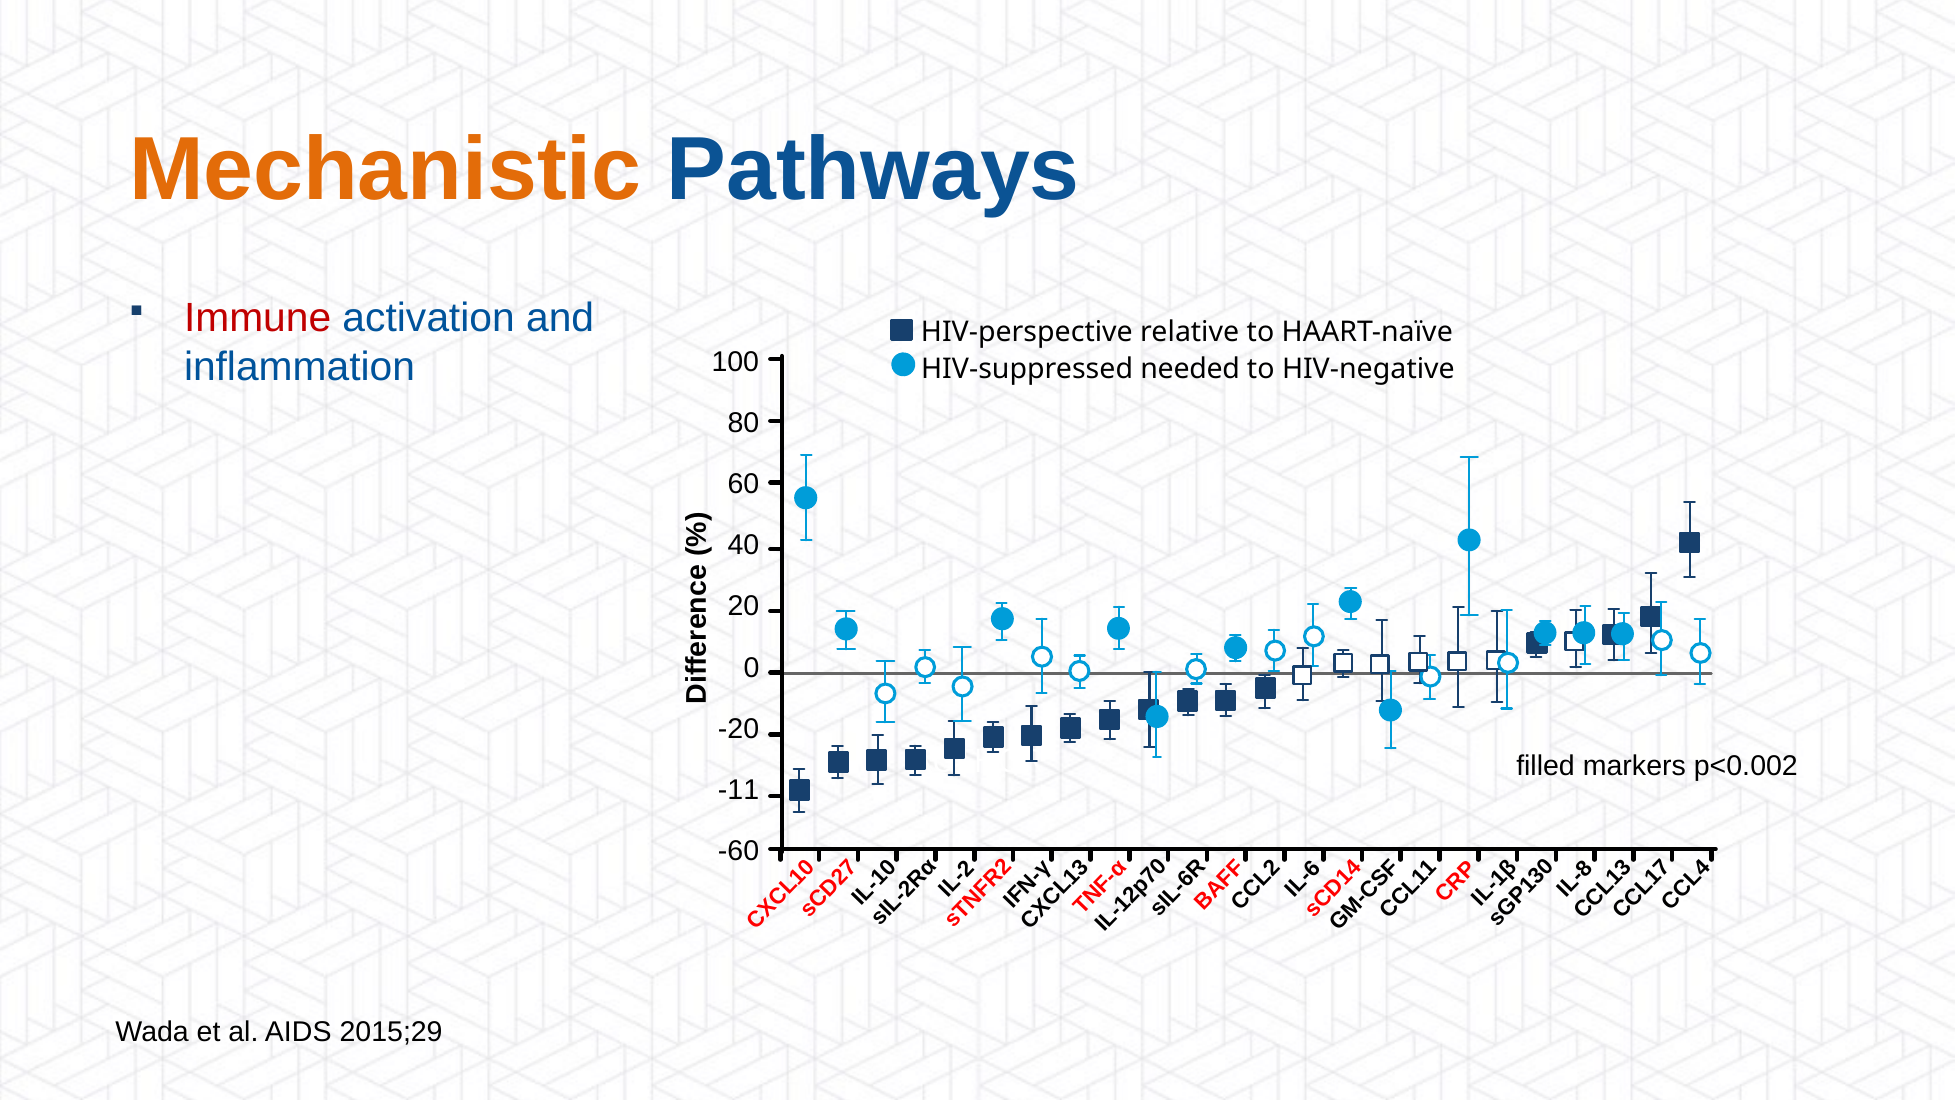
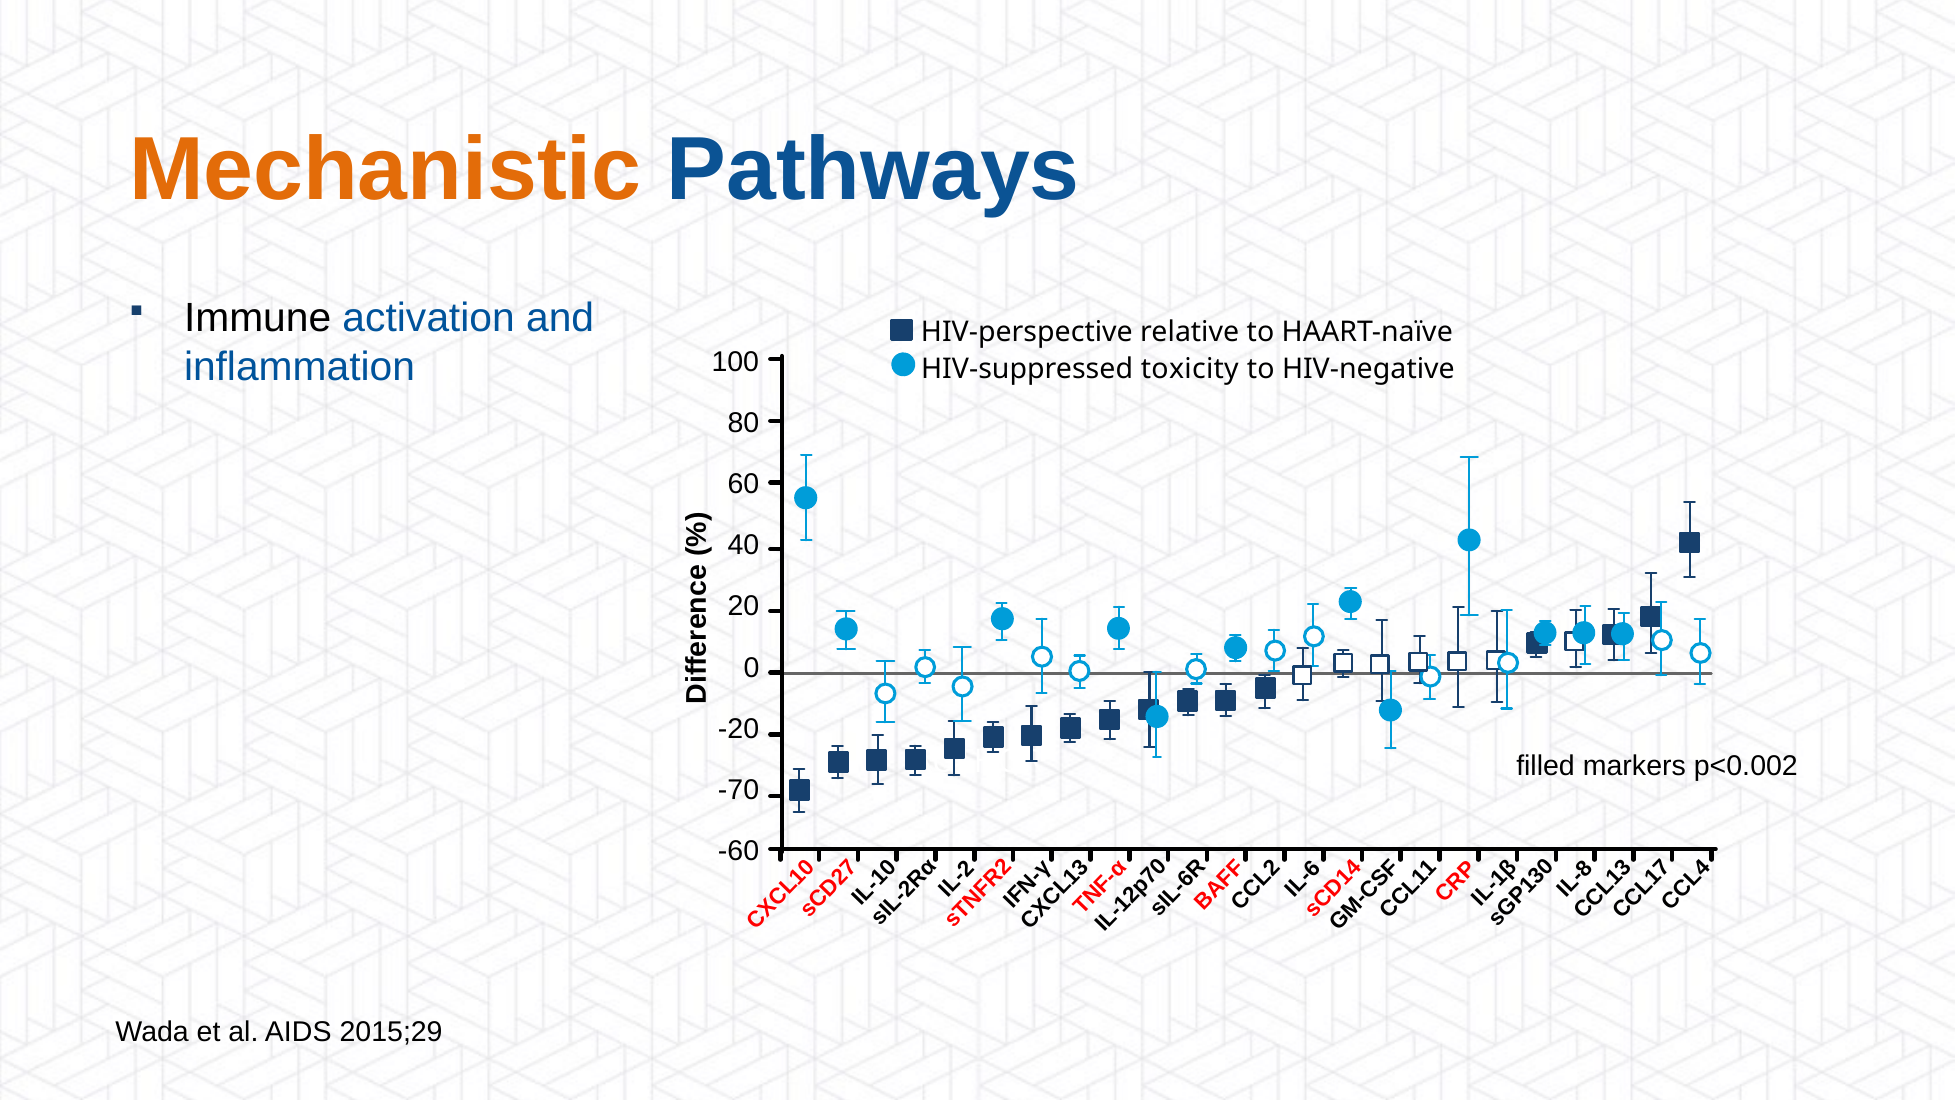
Immune colour: red -> black (258, 318)
needed: needed -> toxicity (1190, 369)
-11: -11 -> -70 (739, 790)
